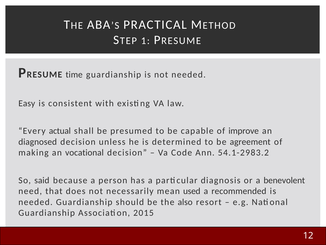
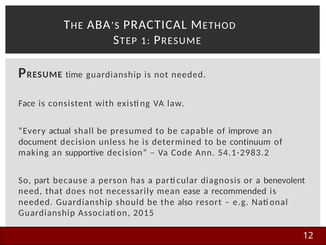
Easy: Easy -> Face (27, 103)
diagnosed: diagnosed -> document (38, 141)
agreement: agreement -> continuum (250, 141)
vocational: vocational -> supportive (85, 152)
said: said -> part (42, 180)
used: used -> ease (192, 191)
